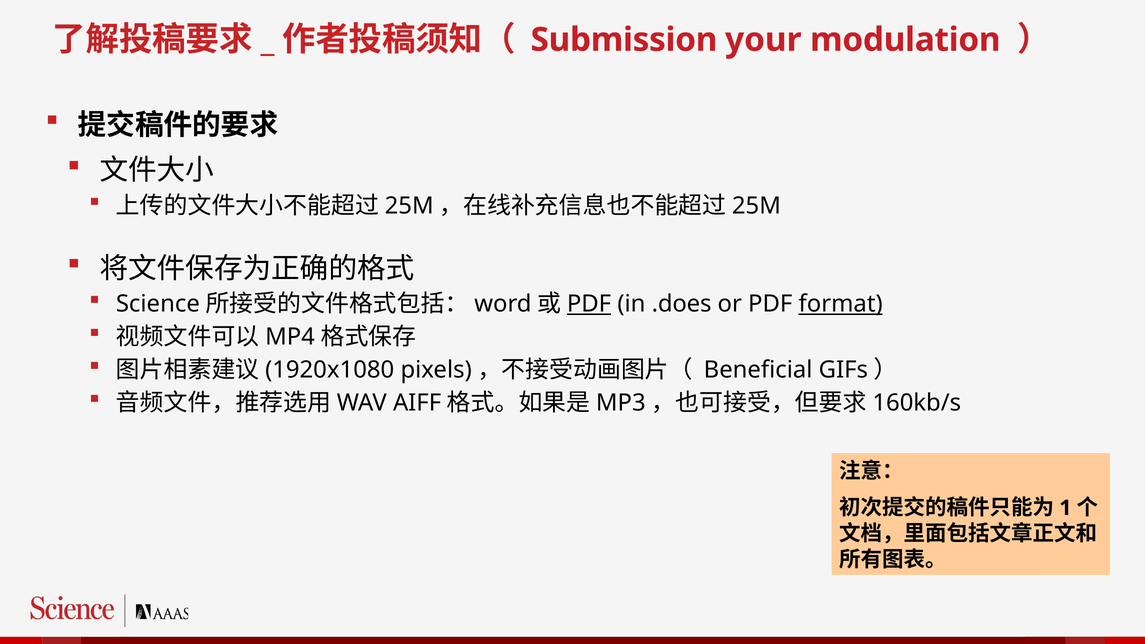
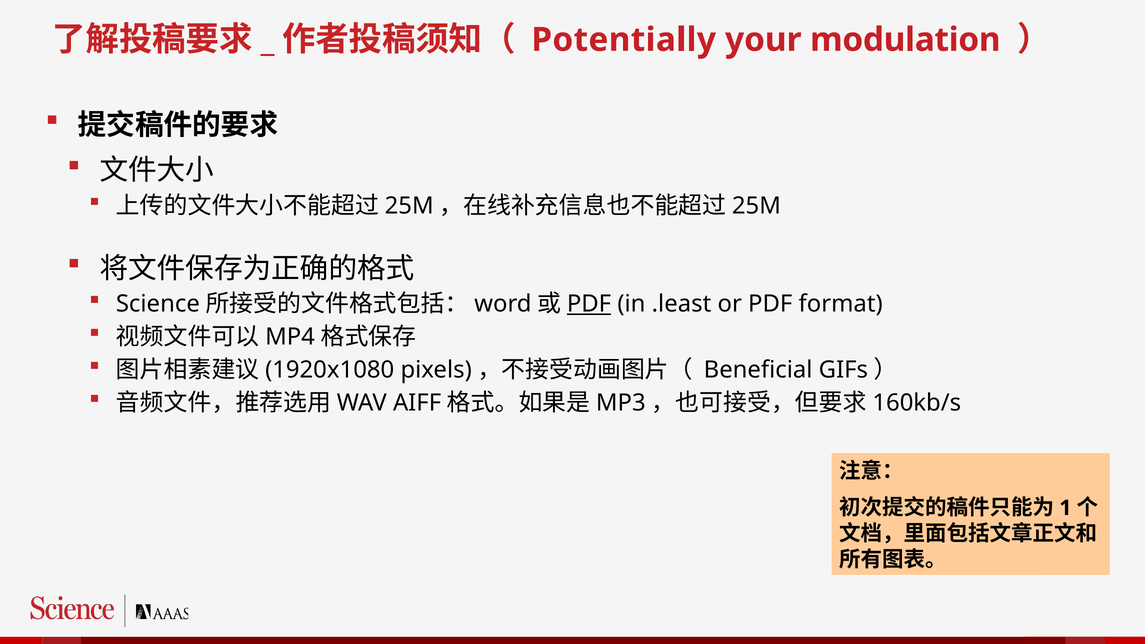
Submission: Submission -> Potentially (624, 40)
.does: .does -> .least (681, 304)
format underline: present -> none (841, 304)
